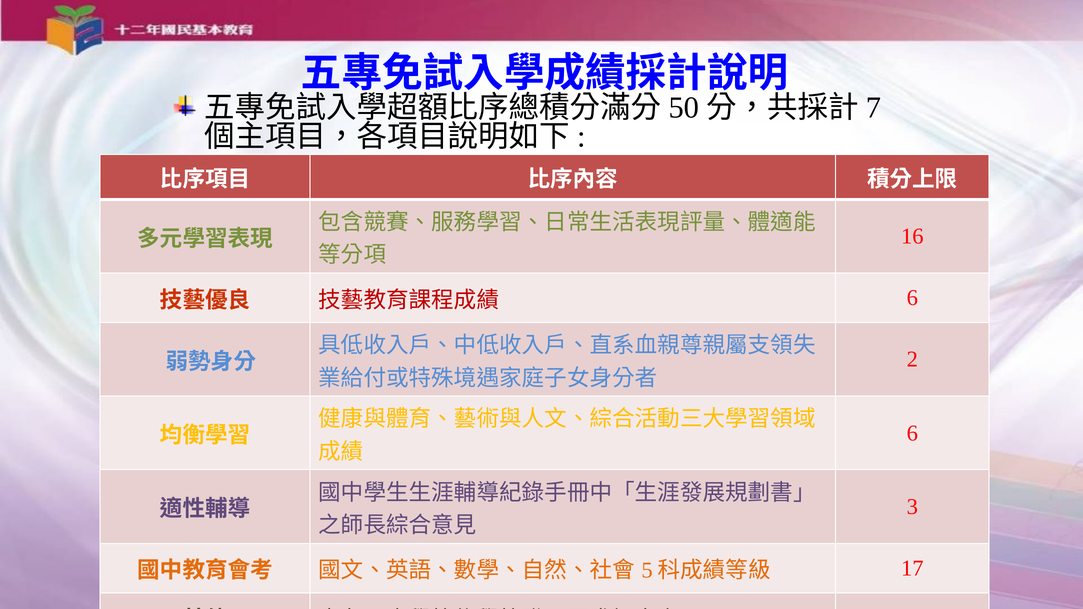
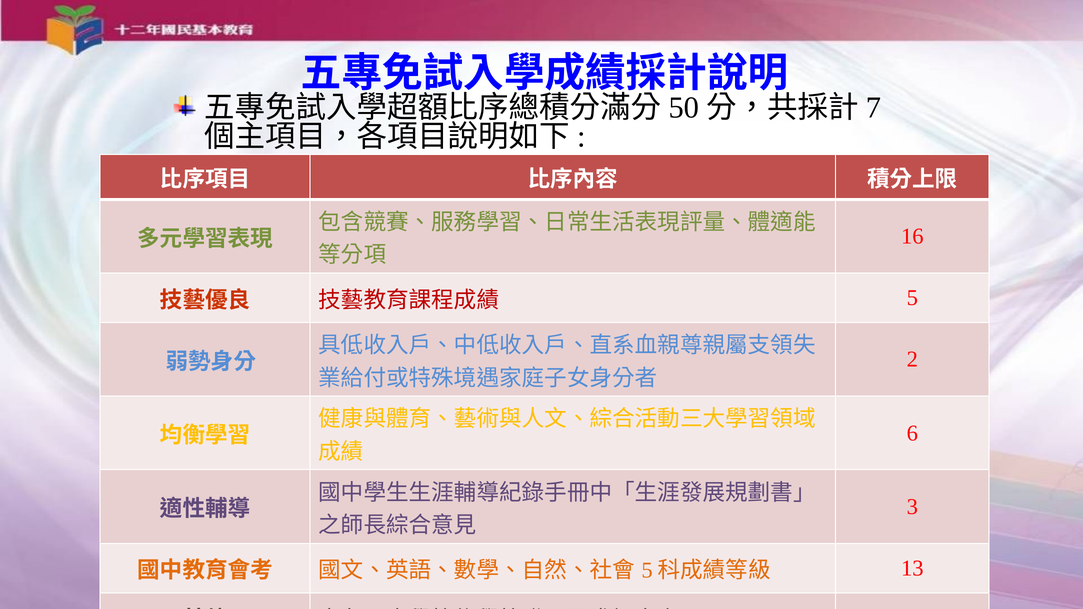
6: 6 -> 5 (912, 298)
17: 17 -> 13 (912, 568)
